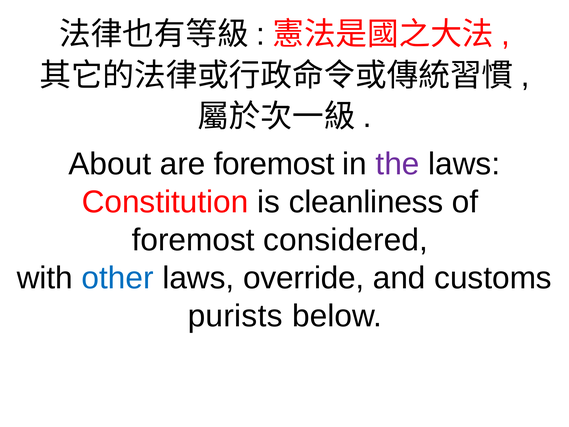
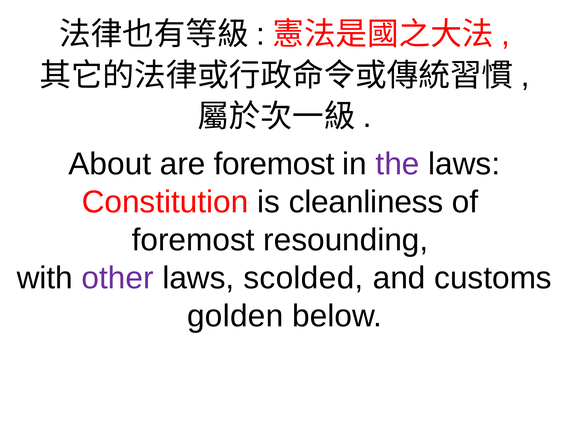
considered: considered -> resounding (346, 240)
other colour: blue -> purple (118, 278)
override: override -> scolded (303, 278)
purists: purists -> golden (235, 316)
